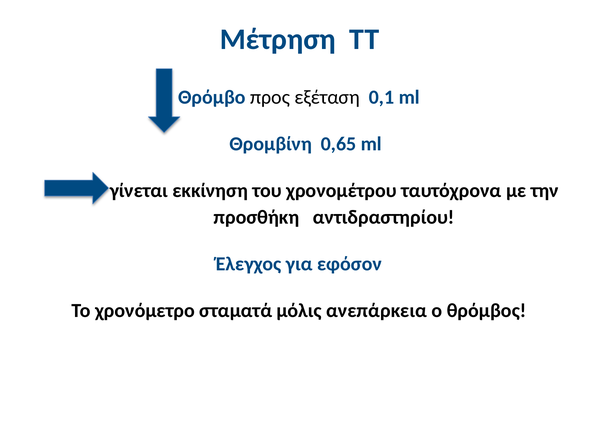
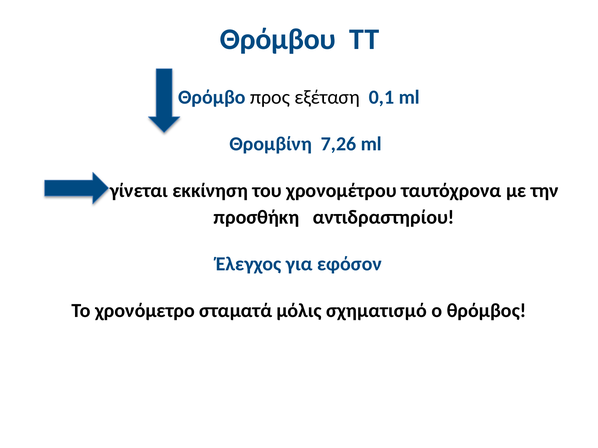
Μέτρηση: Μέτρηση -> Θρόμβου (278, 39)
0,65: 0,65 -> 7,26 (339, 144)
ανεπάρκεια: ανεπάρκεια -> σχηματισμό (377, 311)
